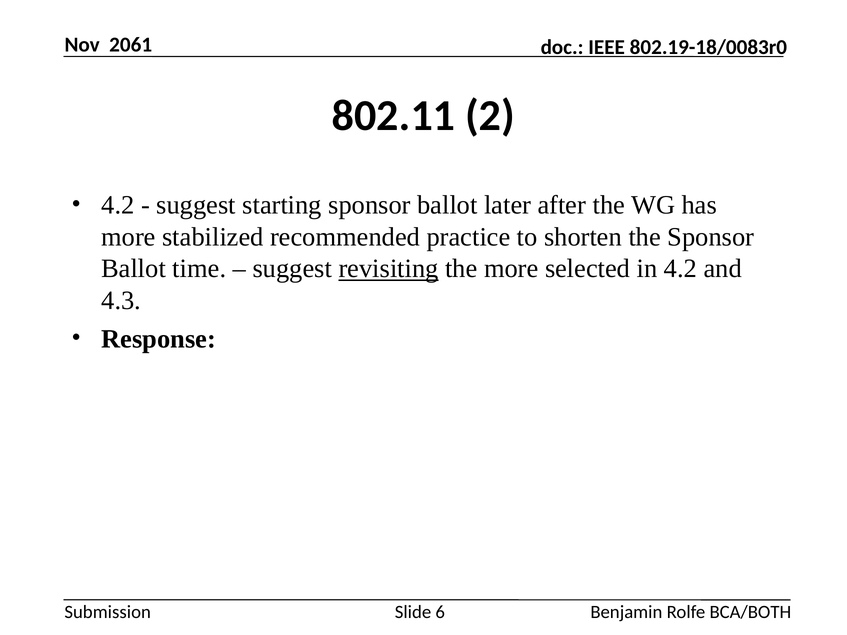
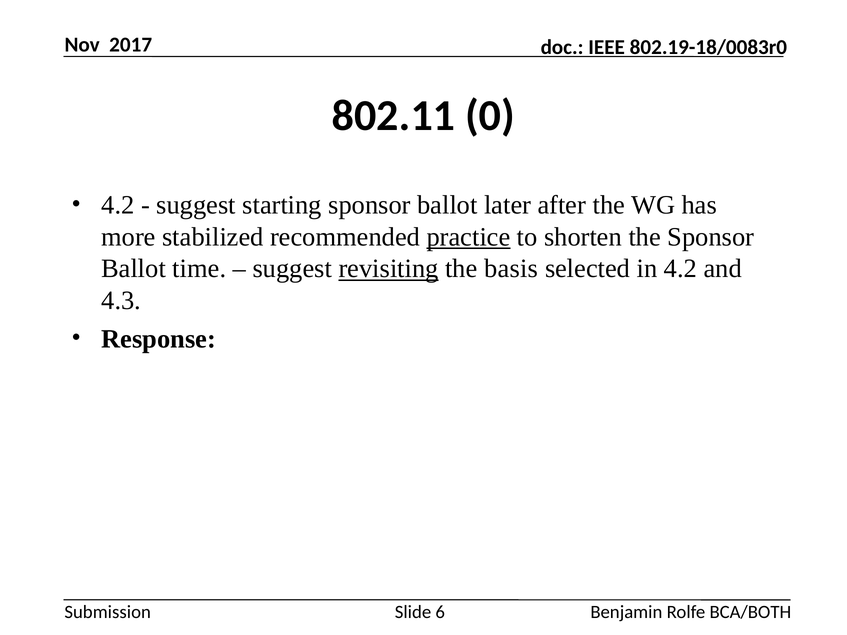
2061: 2061 -> 2017 (131, 45)
2: 2 -> 0 (490, 116)
practice underline: none -> present (468, 237)
the more: more -> basis (511, 269)
